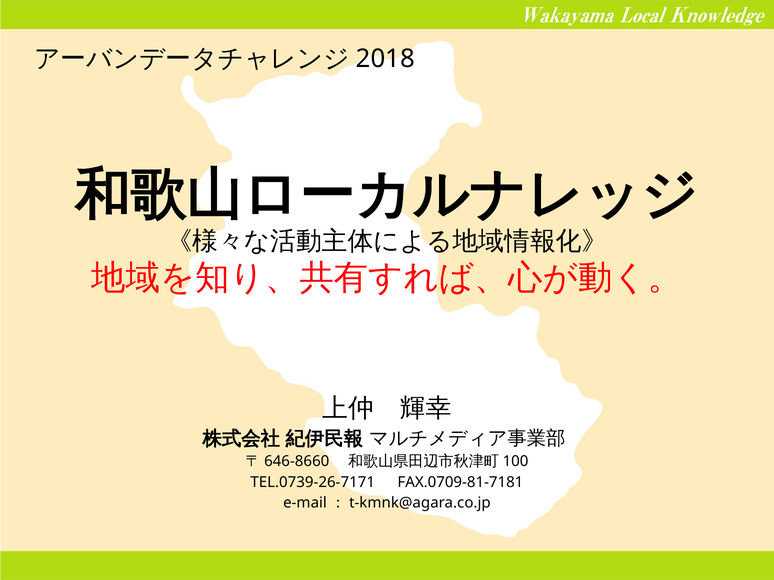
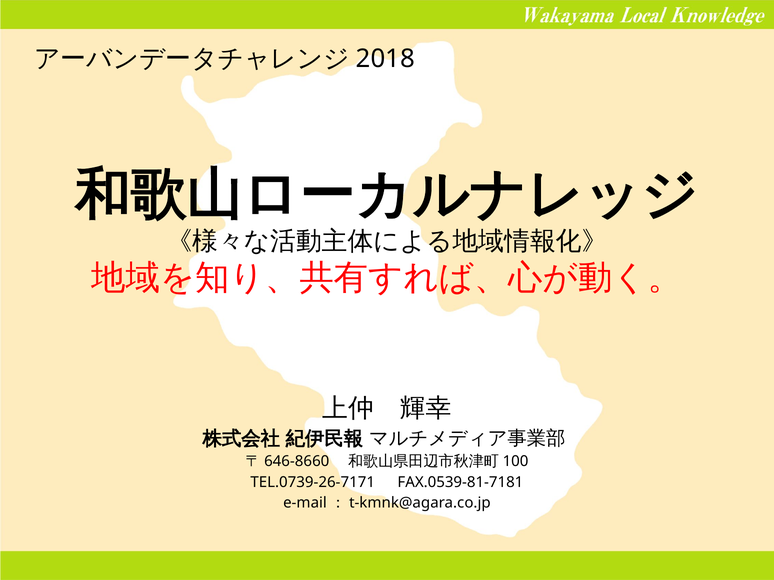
FAX.0709-81-7181: FAX.0709-81-7181 -> FAX.0539-81-7181 (460, 483)
